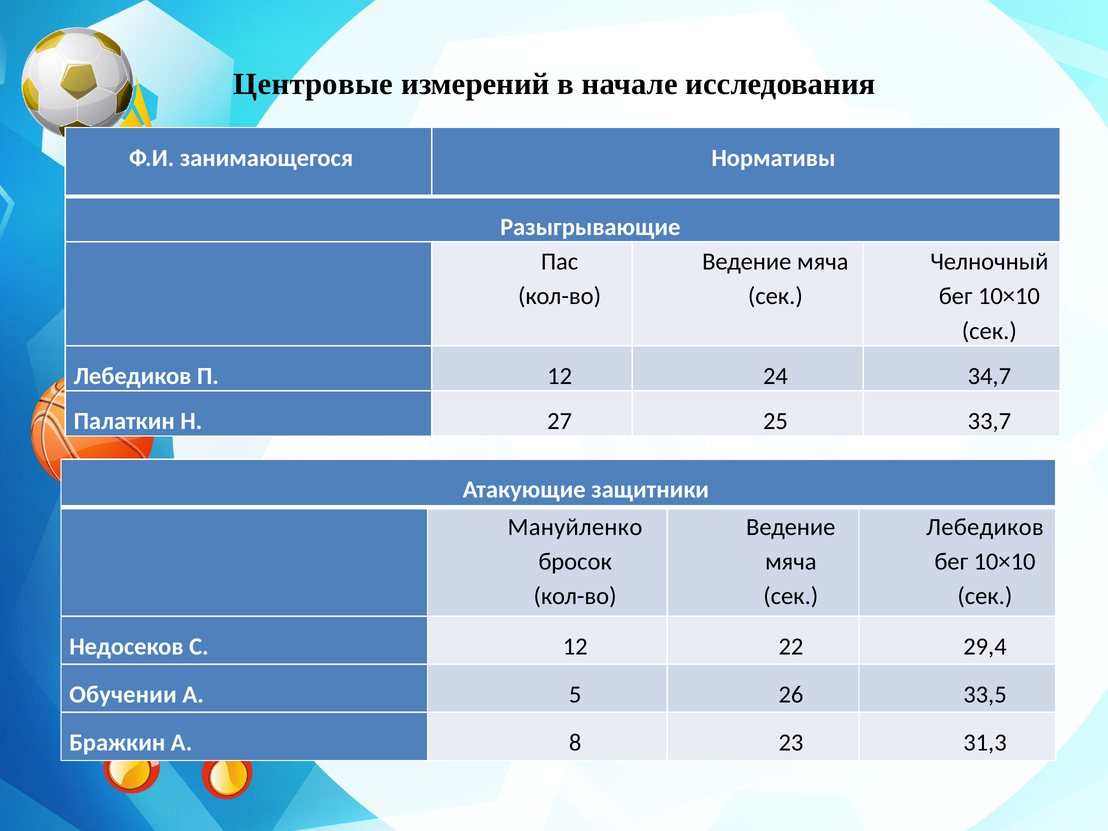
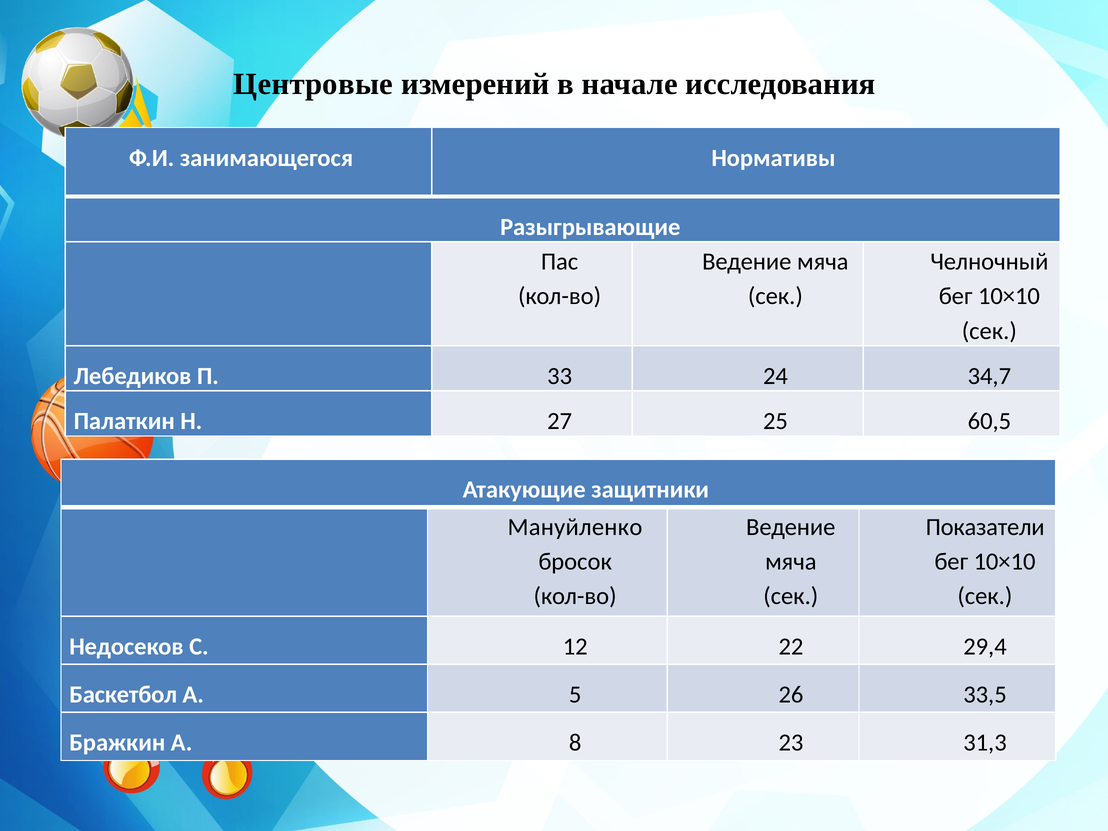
П 12: 12 -> 33 (560, 376)
33,7: 33,7 -> 60,5 (989, 421)
Лебедиков: Лебедиков -> Показатели (985, 527)
Обучении: Обучении -> Баскетбол (123, 695)
